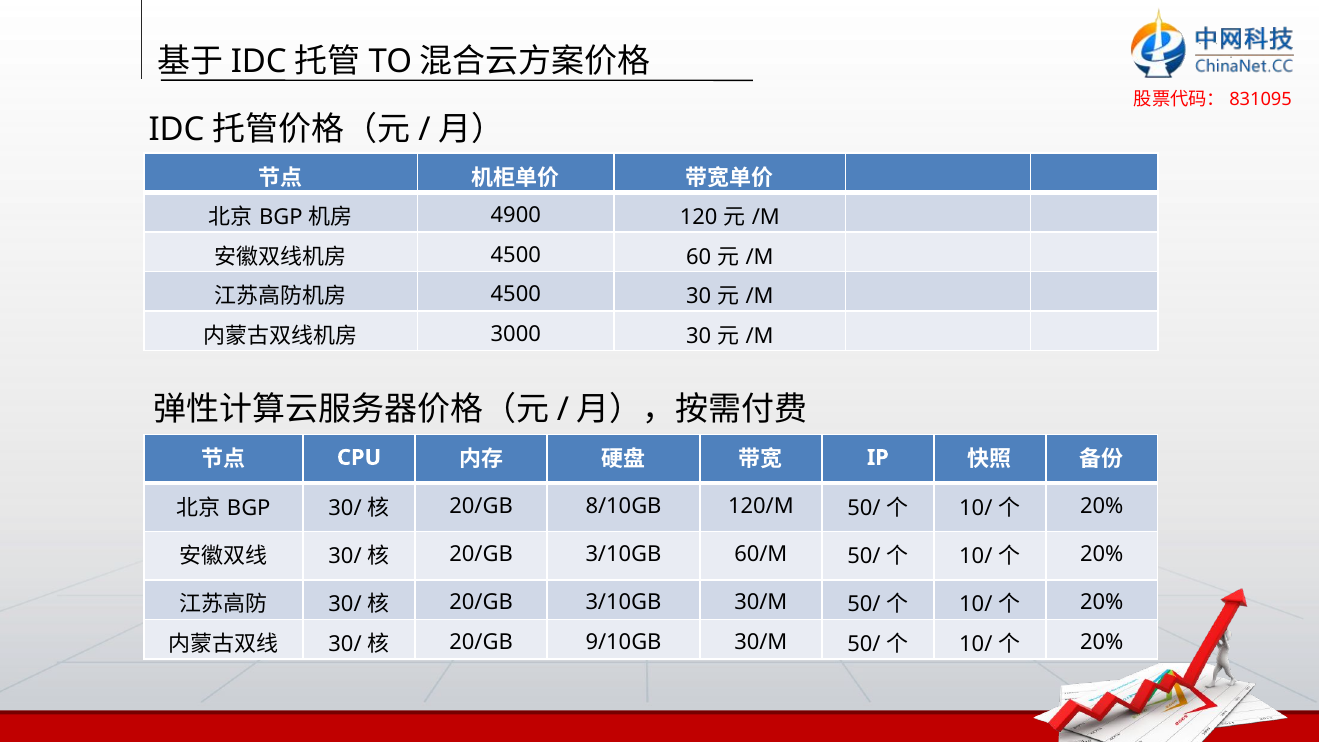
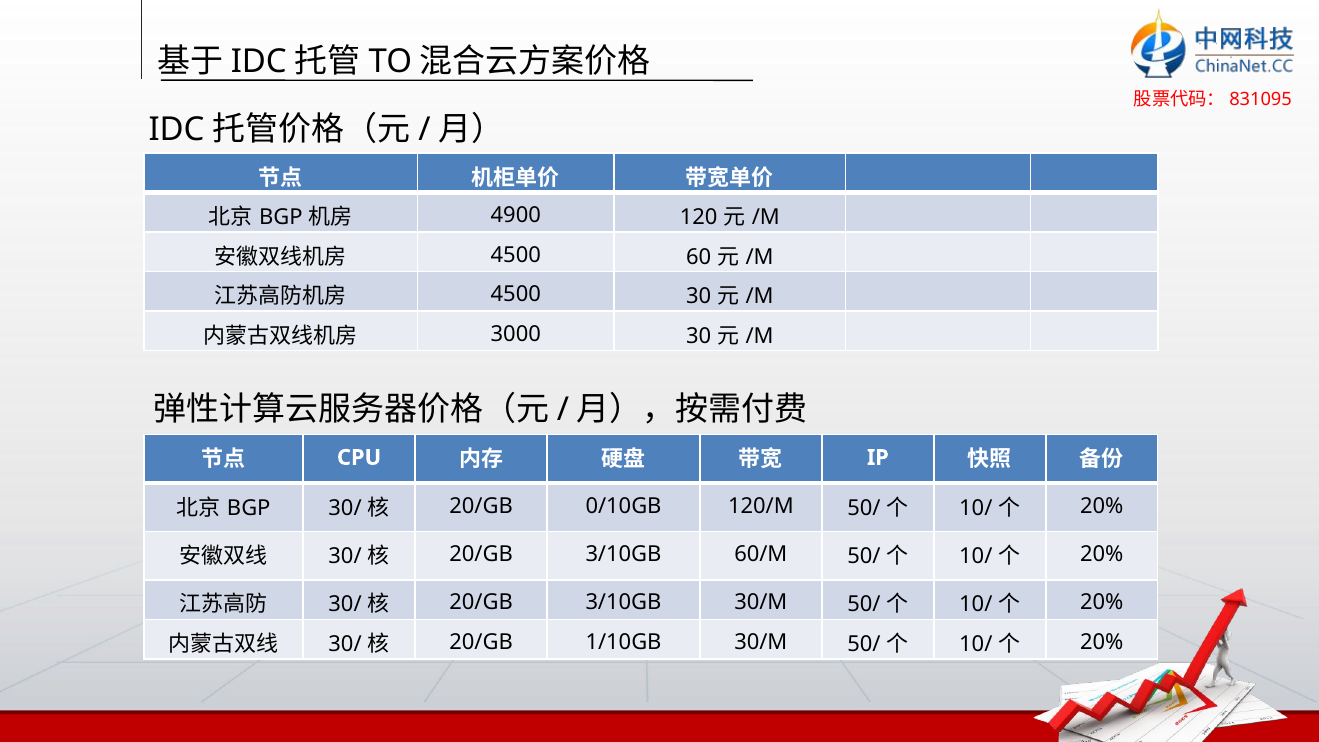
8/10GB: 8/10GB -> 0/10GB (624, 506)
9/10GB: 9/10GB -> 1/10GB (624, 642)
